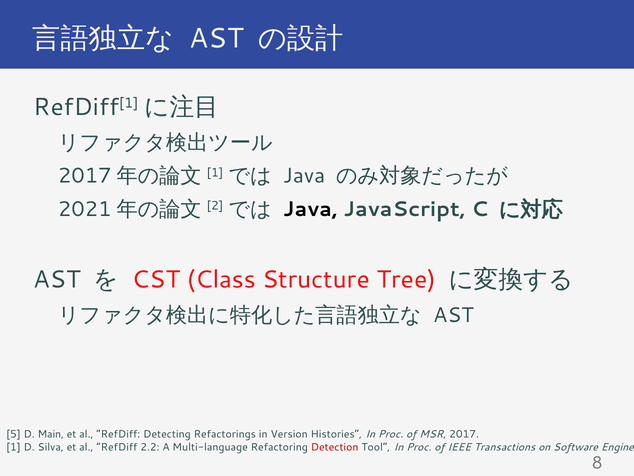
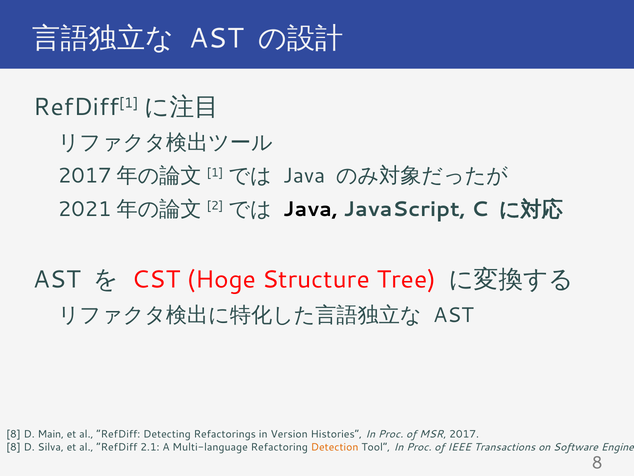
Class: Class -> Hoge (221, 280)
5: 5 -> 8 (13, 434)
1: 1 -> 8 (13, 447)
2.2: 2.2 -> 2.1 (150, 447)
Detection colour: red -> orange (335, 447)
